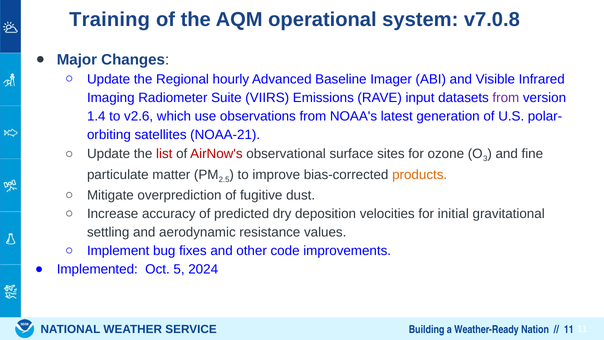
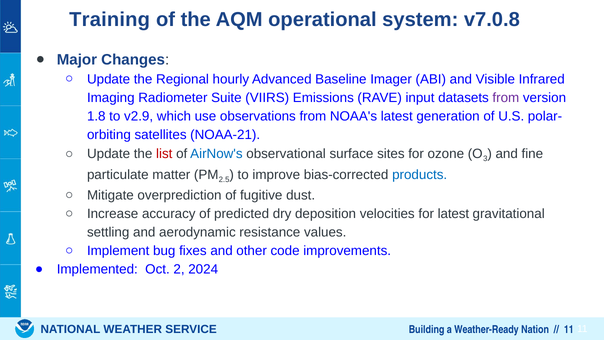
1.4: 1.4 -> 1.8 (96, 116)
v2.6: v2.6 -> v2.9 (139, 116)
AirNow's colour: red -> blue (216, 153)
products colour: orange -> blue (420, 175)
for initial: initial -> latest (453, 214)
5: 5 -> 2 (179, 269)
